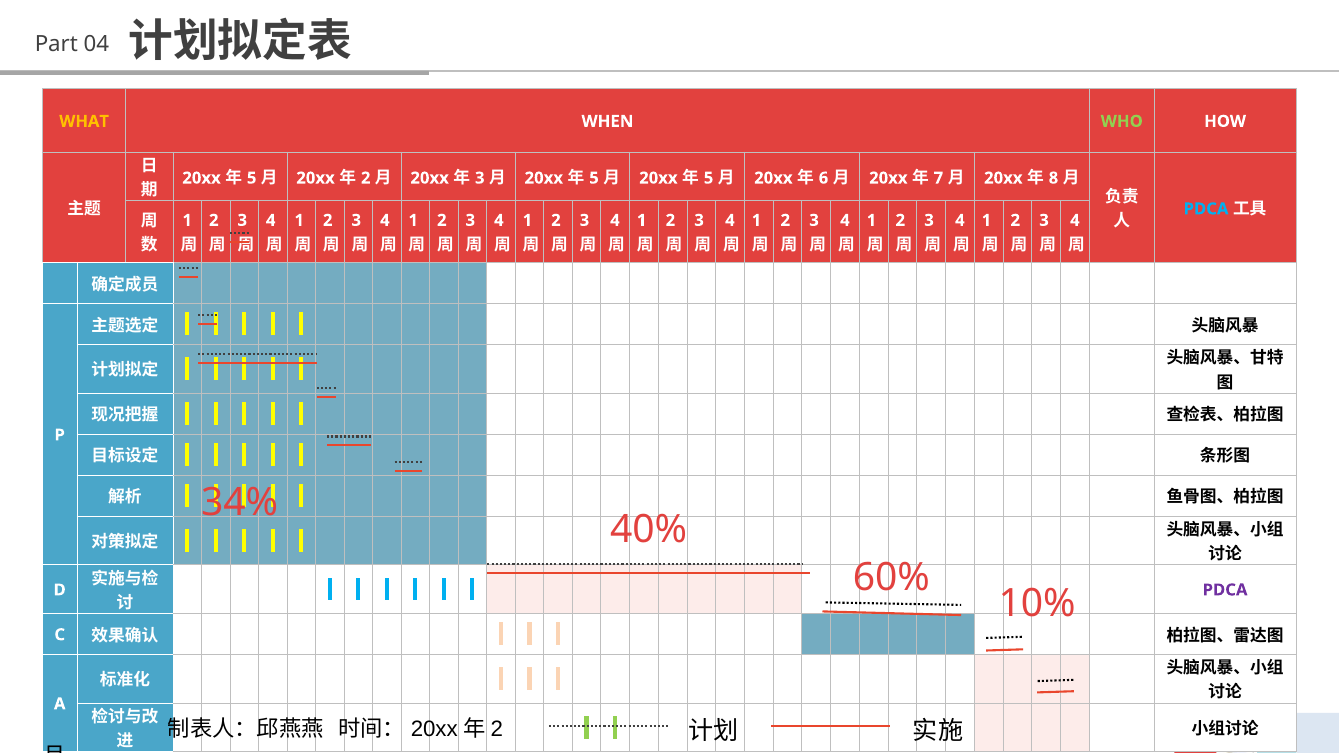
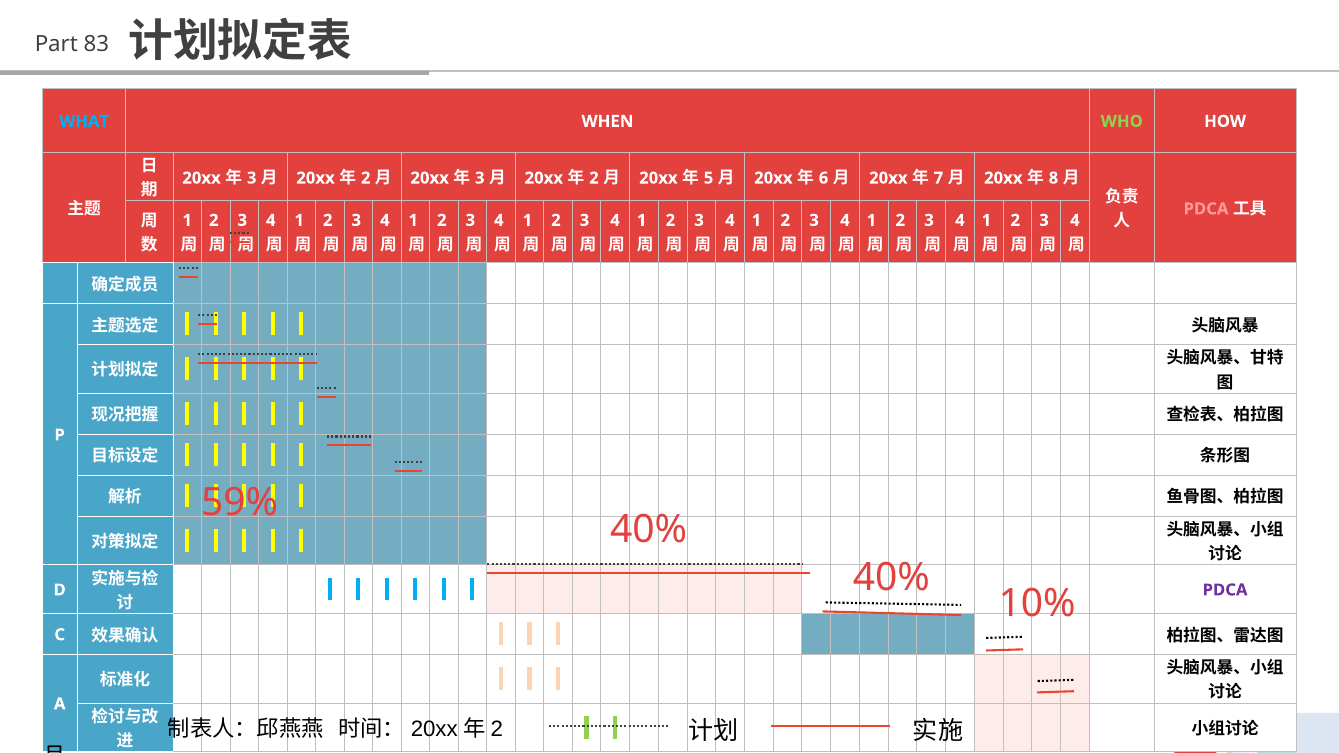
04: 04 -> 83 (96, 44)
WHAT colour: yellow -> light blue (84, 121)
5: 5 -> 3 (252, 178)
5: 5 -> 2 (594, 178)
PDCA colour: light blue -> pink (1206, 209)
34%: 34% -> 59% (240, 502)
60%: 60% -> 40% (891, 577)
